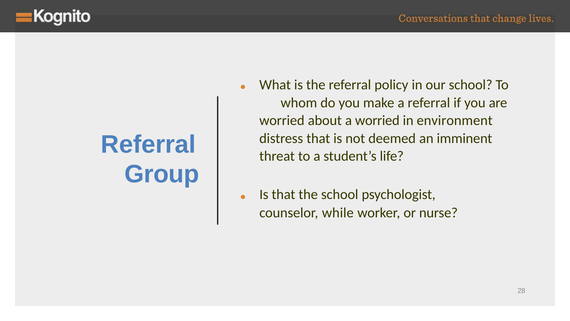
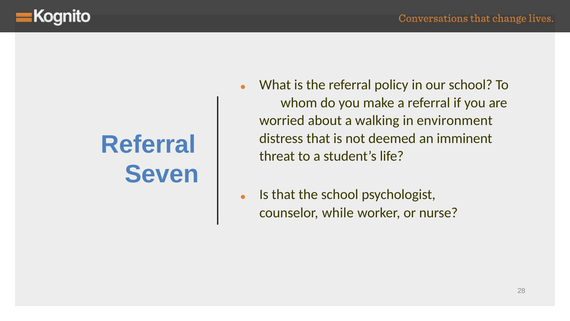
a worried: worried -> walking (377, 120)
Group: Group -> Seven (162, 174)
